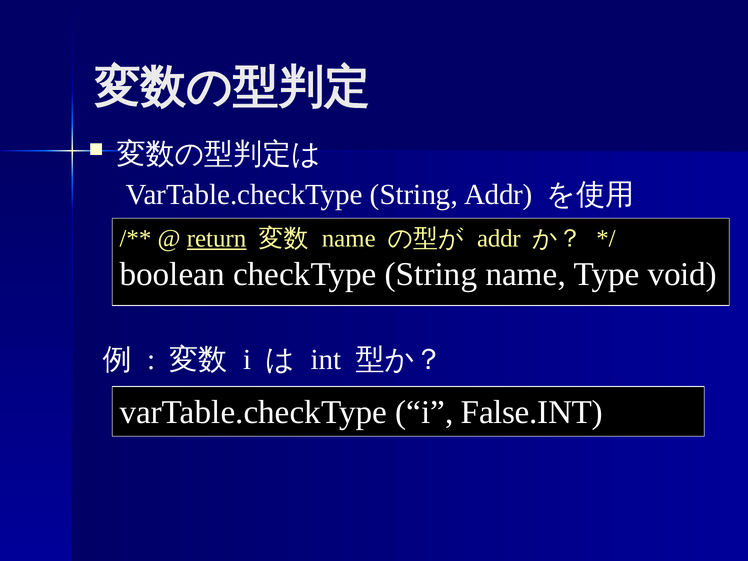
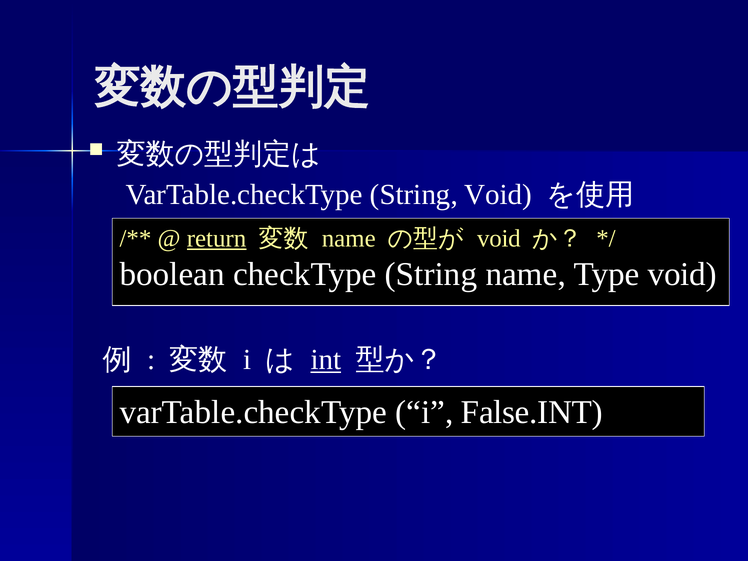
String Addr: Addr -> Void (498, 195)
addr: addr -> void (499, 239)
int underline: none -> present (326, 360)
